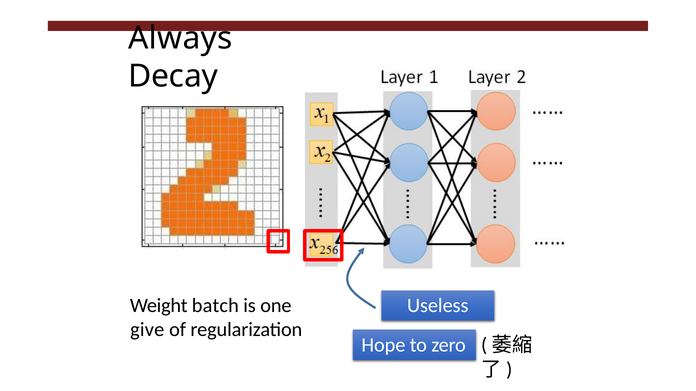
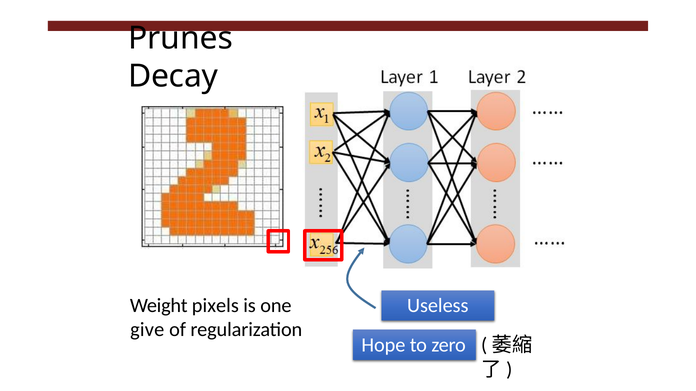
Always: Always -> Prunes (181, 38)
batch: batch -> pixels (215, 306)
